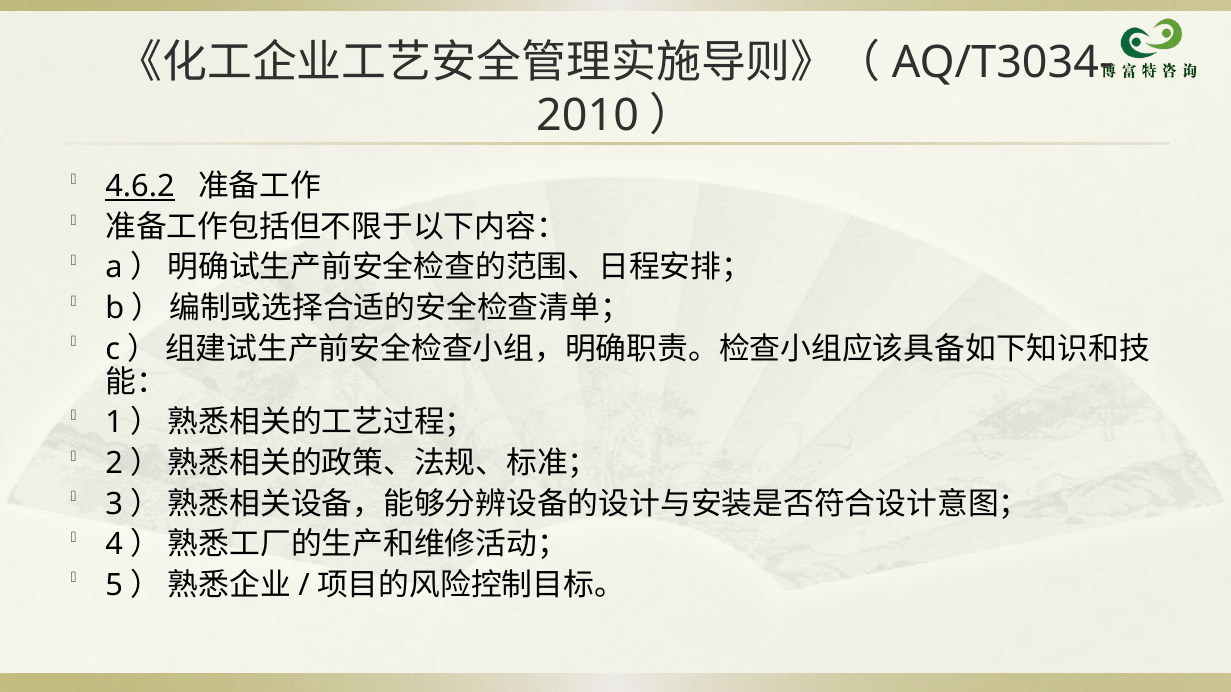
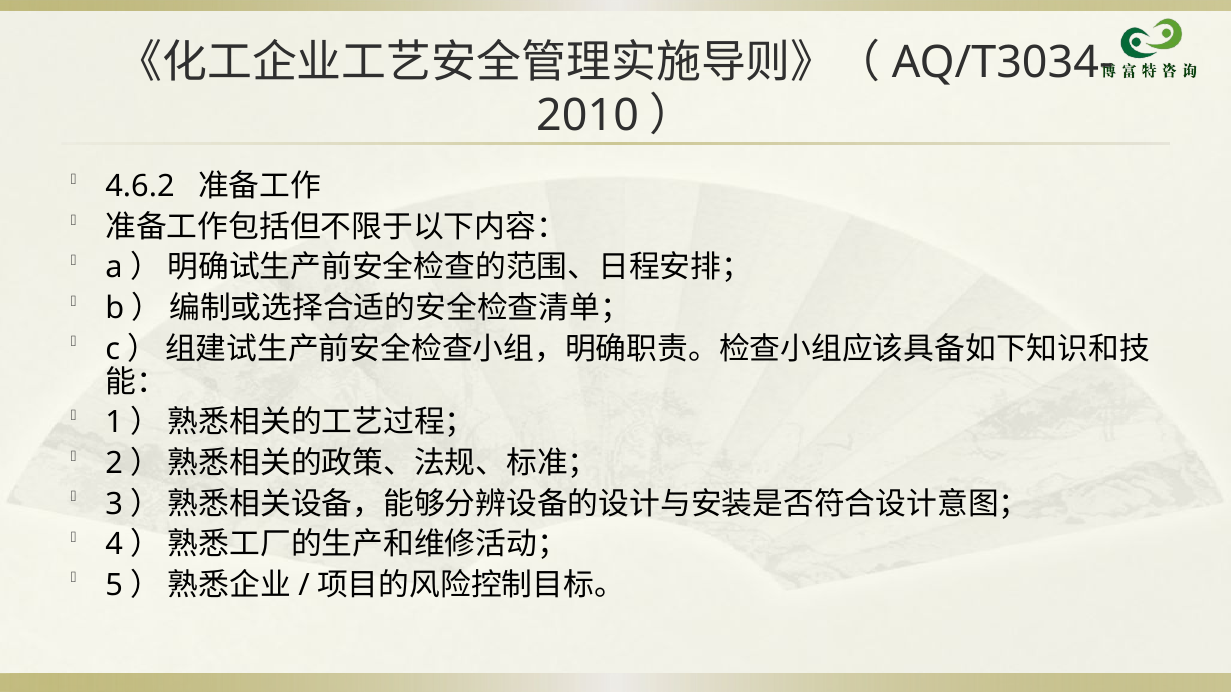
4.6.2 underline: present -> none (140, 187)
